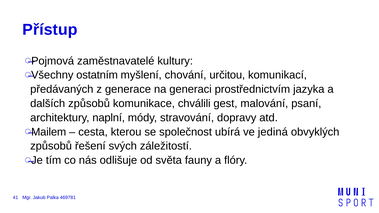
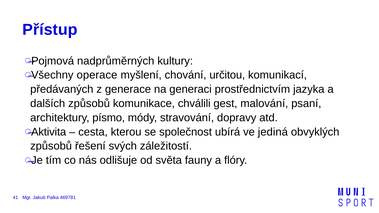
zaměstnavatelé: zaměstnavatelé -> nadprůměrných (116, 61)
ostatním: ostatním -> operace (97, 75)
naplní: naplní -> písmo (109, 118)
Mailem: Mailem -> Aktivita (49, 132)
